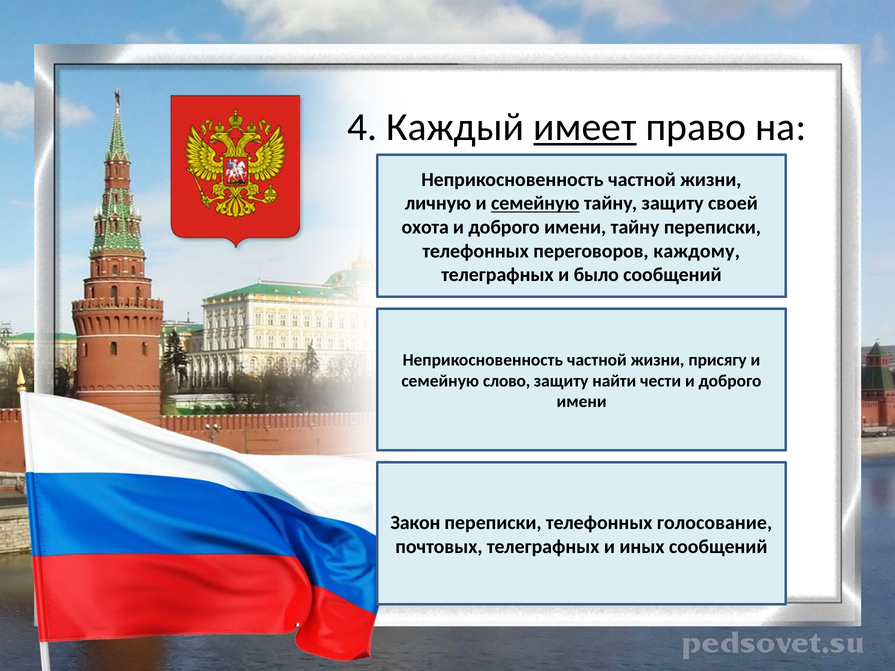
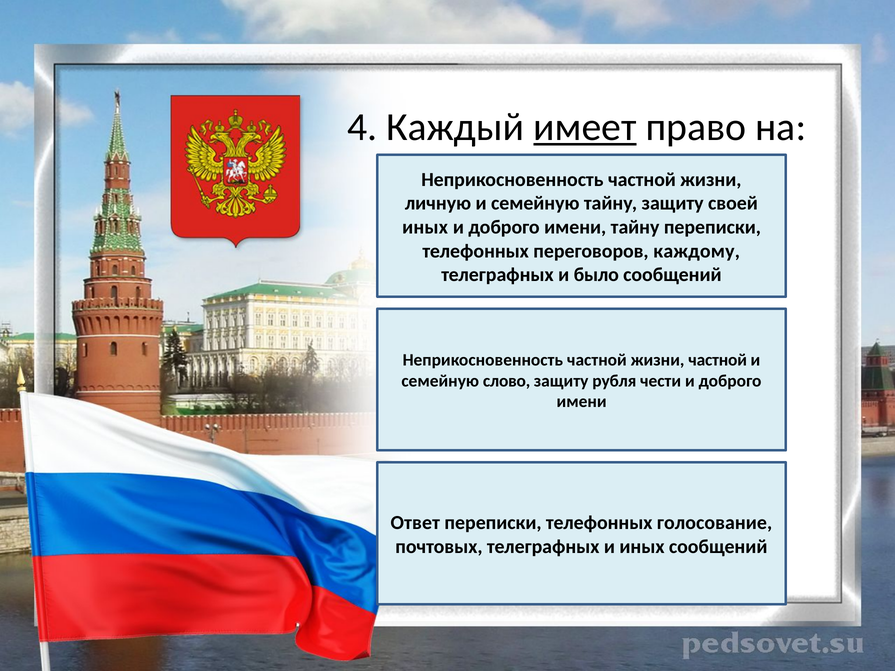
семейную underline: present -> none (535, 203)
охота: охота -> иных (425, 227)
жизни присягу: присягу -> частной (718, 360)
найти: найти -> рубля (614, 381)
Закон: Закон -> Ответ (415, 523)
